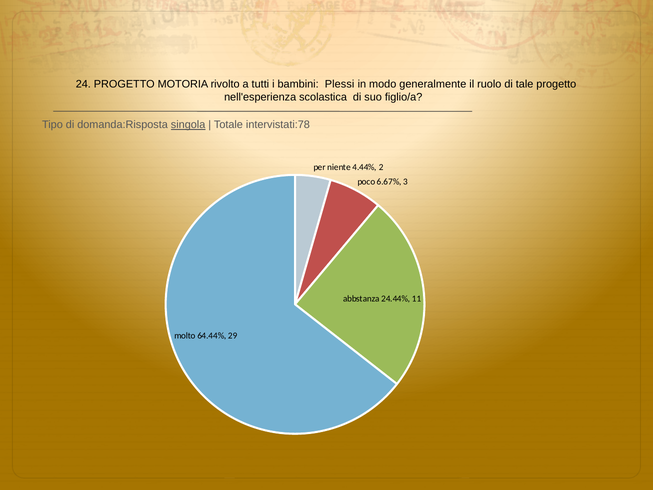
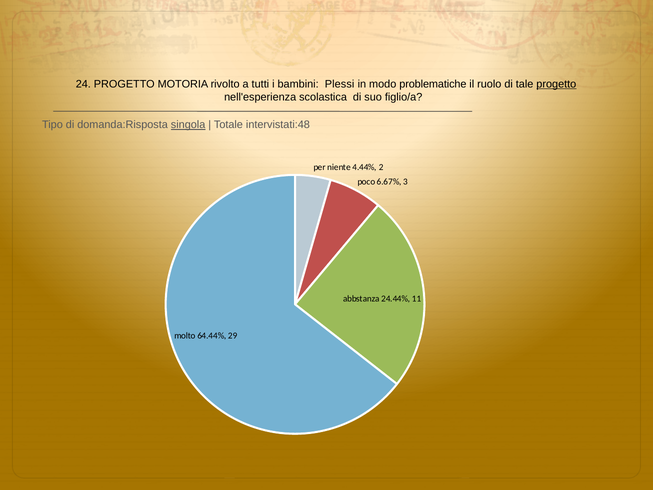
generalmente: generalmente -> problematiche (433, 84)
progetto underline: none -> present (556, 84)
intervistati:78: intervistati:78 -> intervistati:48 (278, 125)
